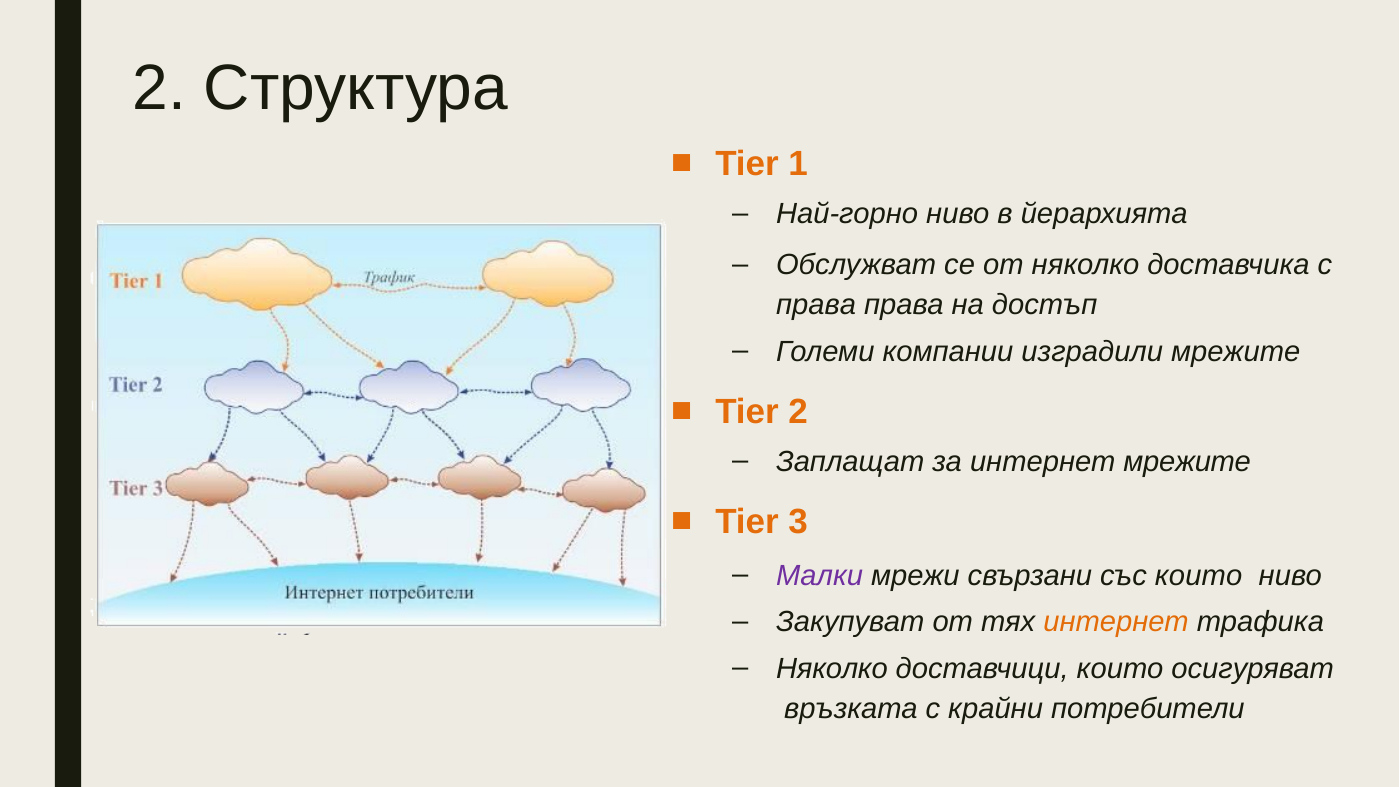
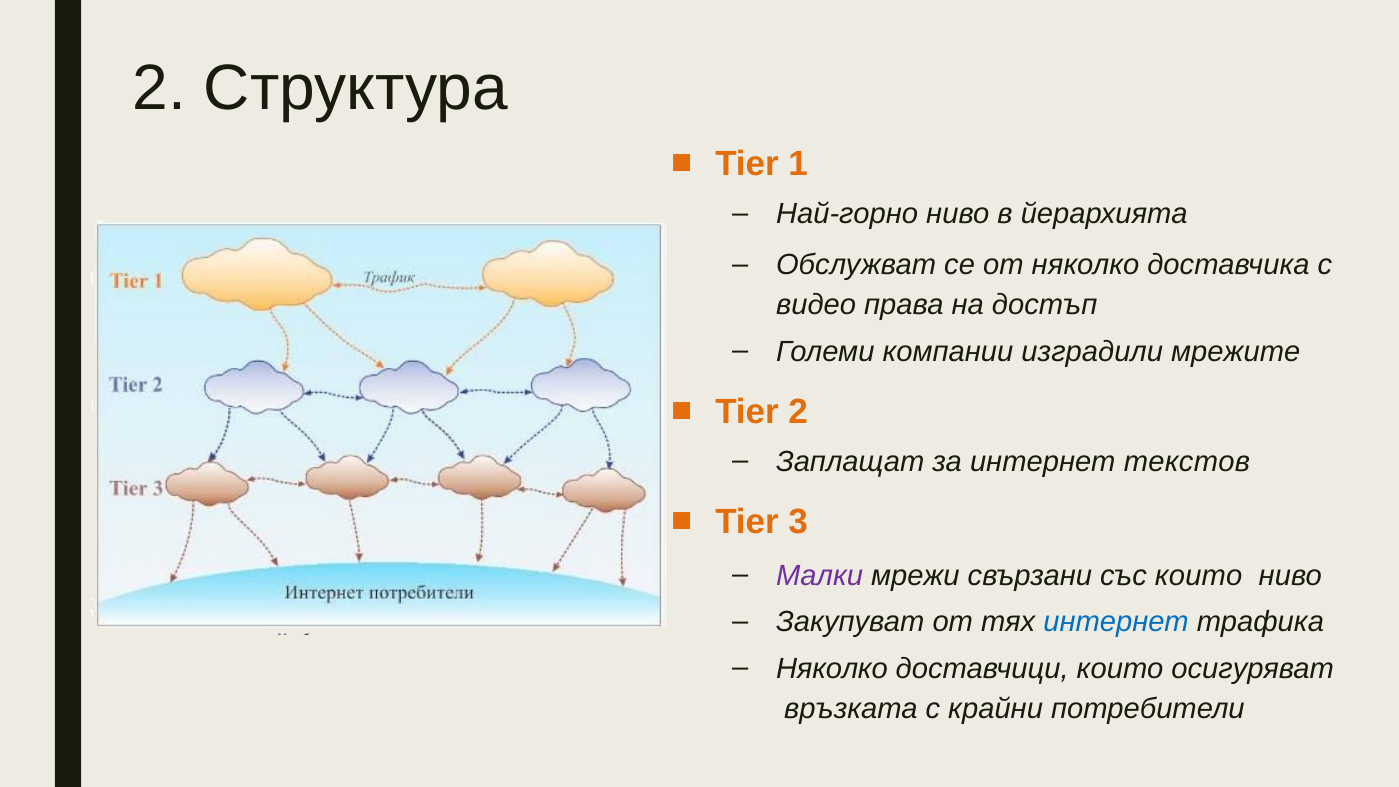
права: права -> видео (816, 305)
интернет мрежите: мрежите -> текстов (1187, 462)
интернет colour: orange -> blue (1116, 622)
